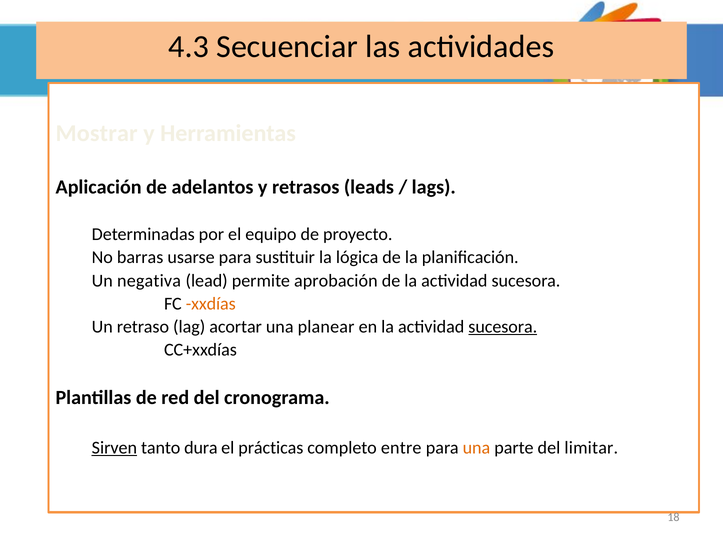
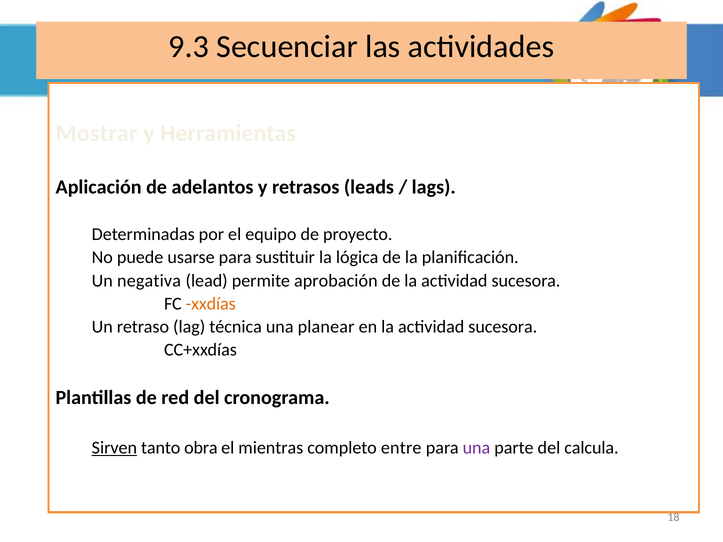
4.3: 4.3 -> 9.3 (189, 47)
barras: barras -> puede (140, 258)
acortar: acortar -> técnica (236, 327)
sucesora underline: present -> none (503, 327)
dura: dura -> obra (201, 448)
prácticas: prácticas -> mientras (271, 448)
una colour: orange -> purple (476, 448)
limitar: limitar -> calcula (591, 448)
